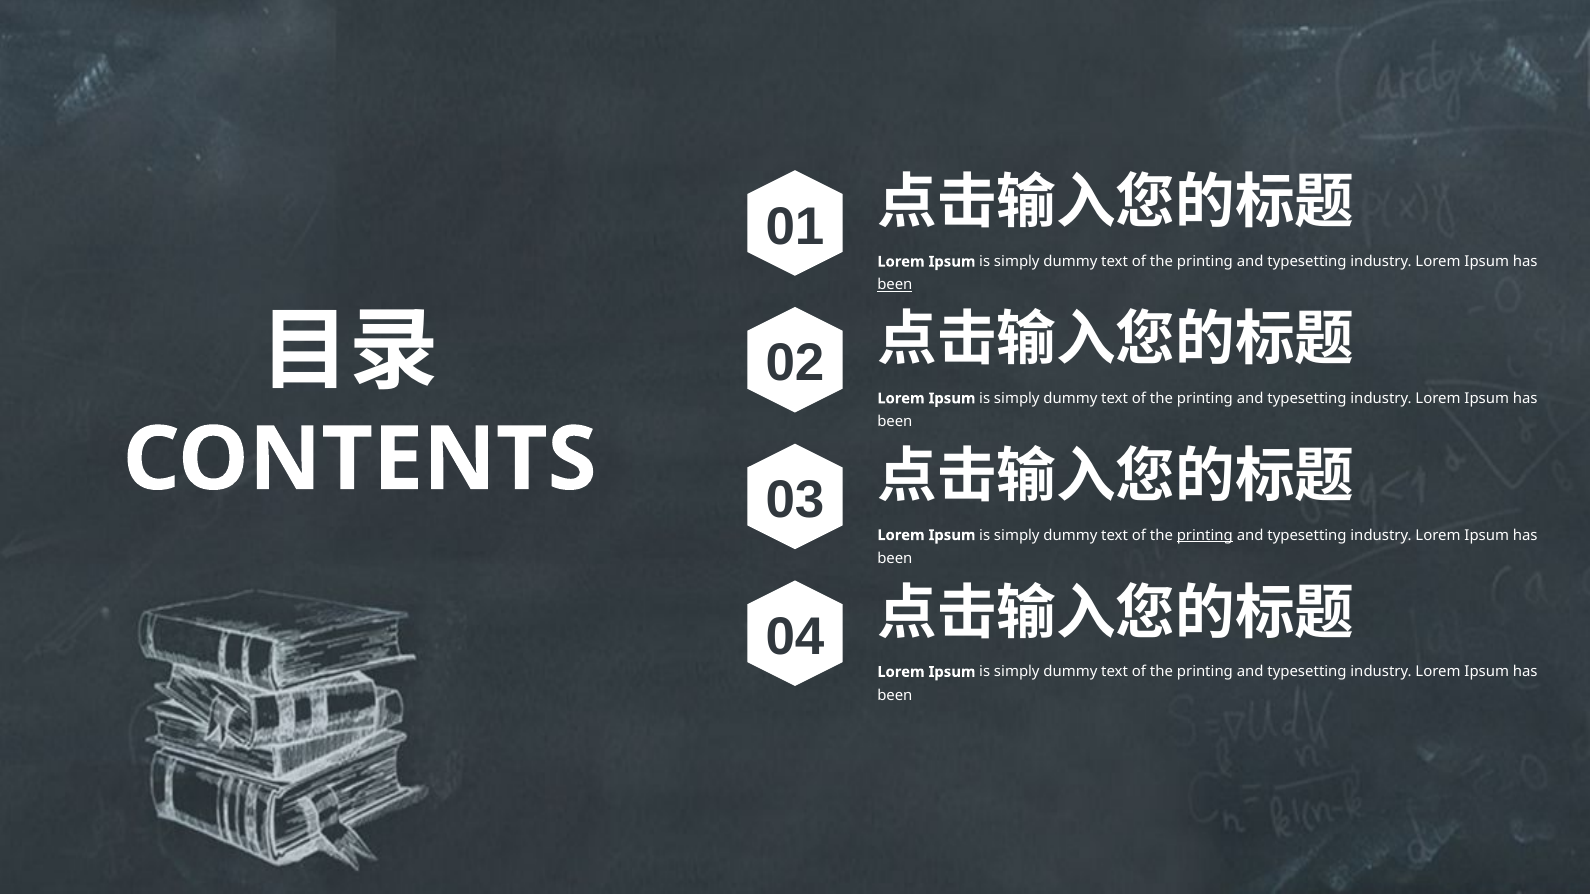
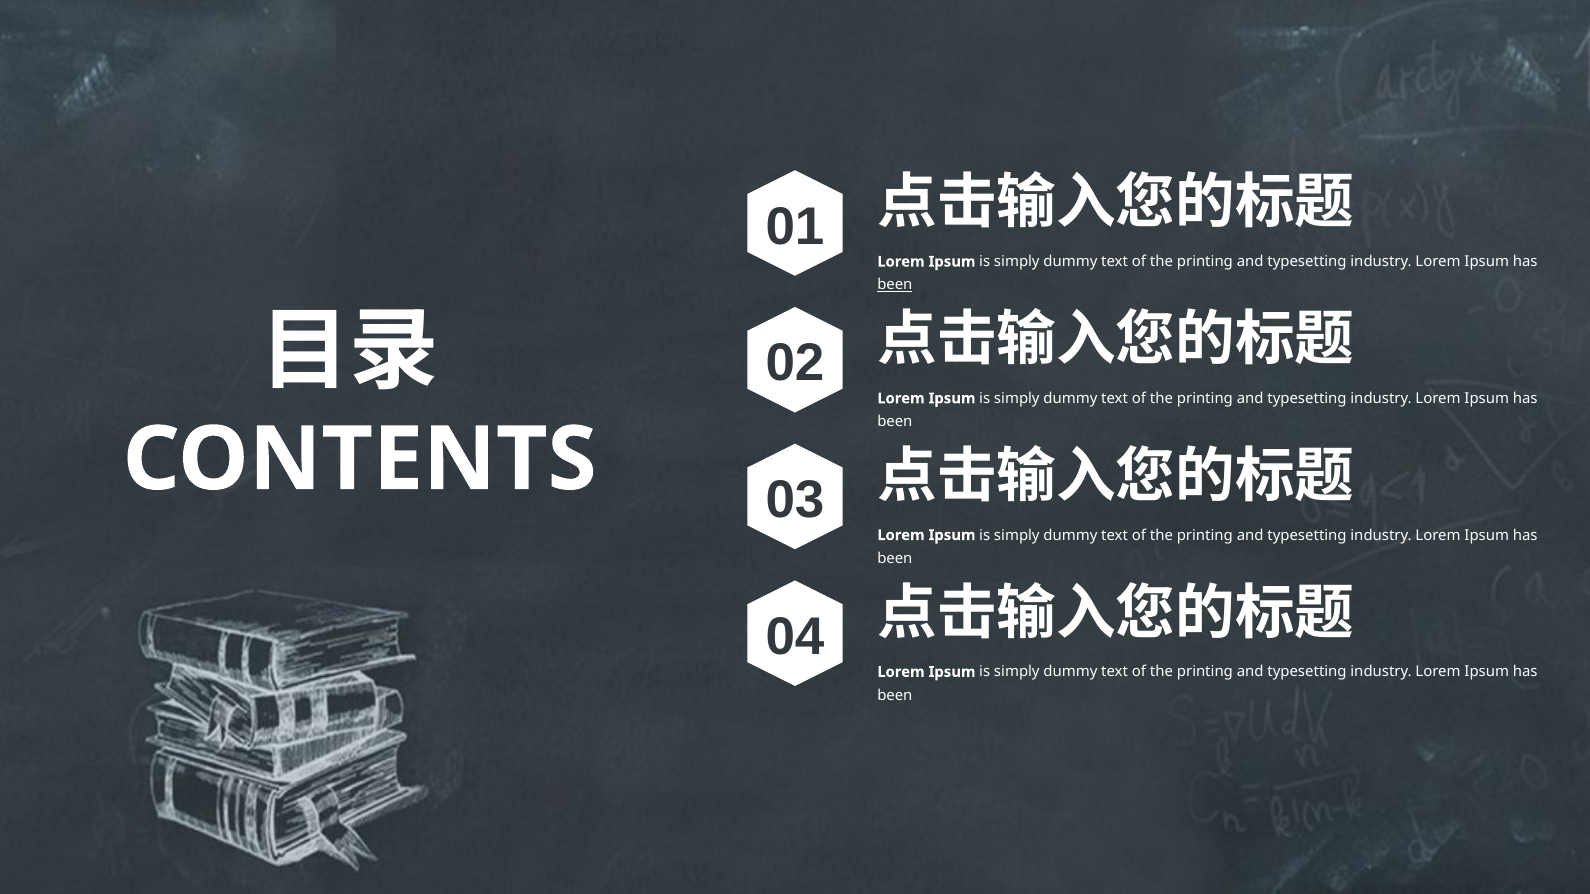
printing underline: present -> none (1205, 535)
